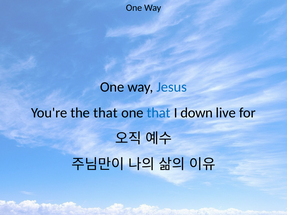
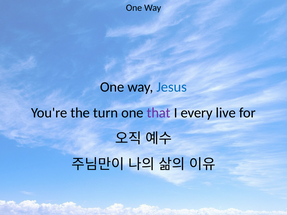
the that: that -> turn (106, 113)
that colour: blue -> purple (159, 113)
down: down -> every (197, 113)
